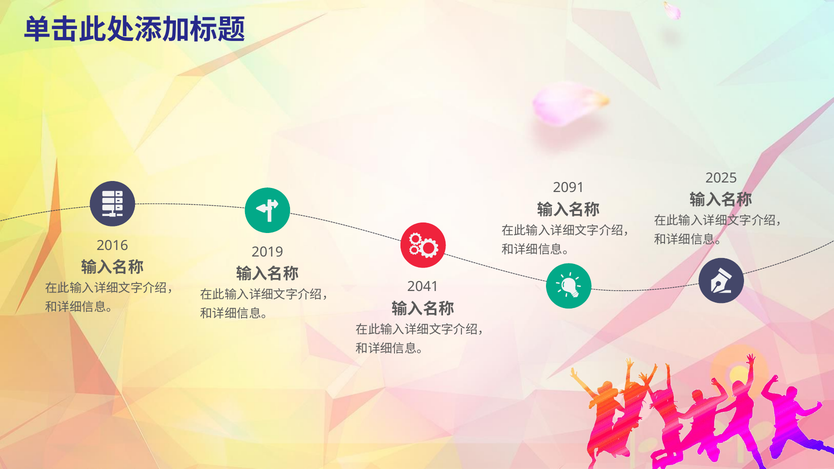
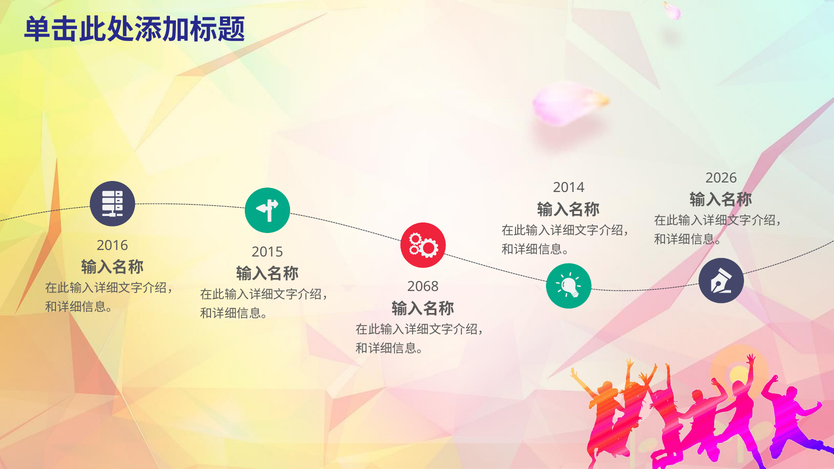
2025: 2025 -> 2026 (721, 178)
2091: 2091 -> 2014 (569, 188)
2019: 2019 -> 2015 (267, 252)
2041: 2041 -> 2068 (423, 287)
